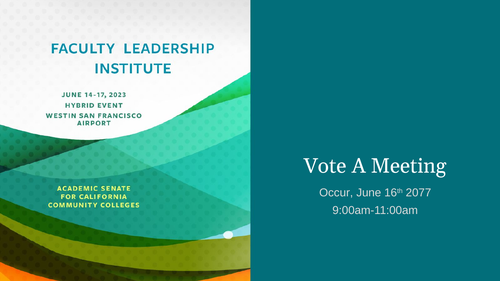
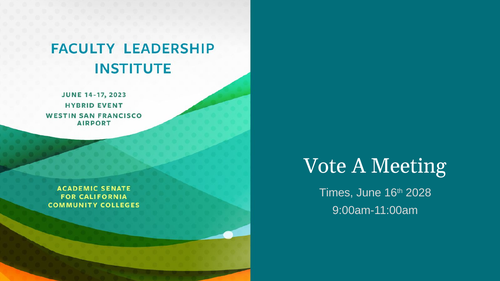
Occur: Occur -> Times (336, 193)
2077: 2077 -> 2028 (418, 193)
